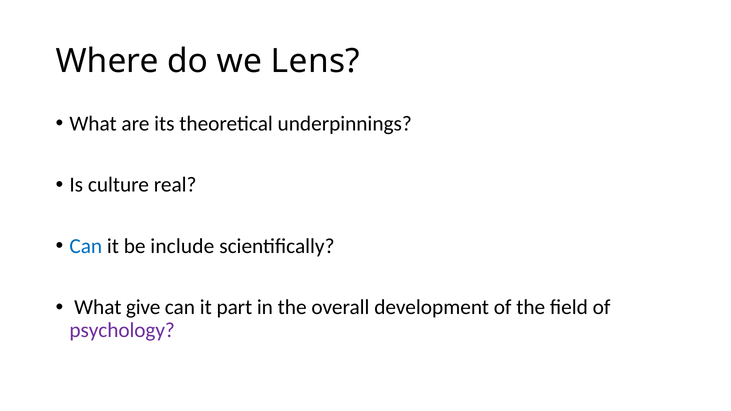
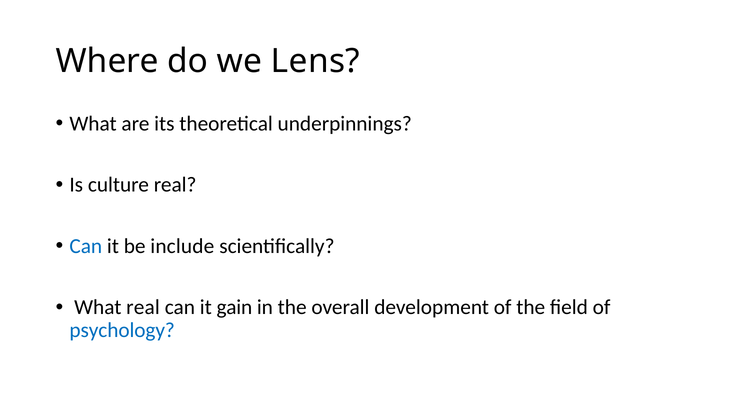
What give: give -> real (143, 307)
part: part -> gain (234, 307)
psychology colour: purple -> blue (122, 331)
